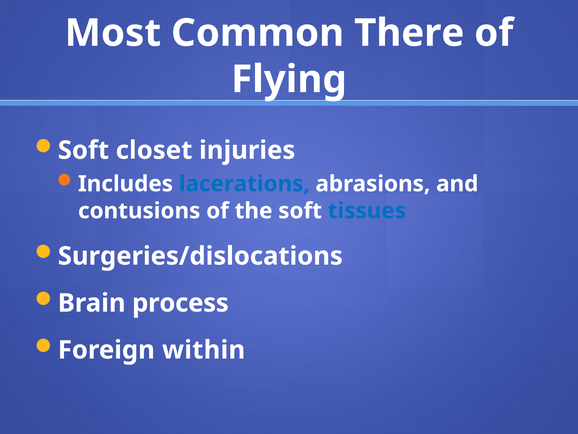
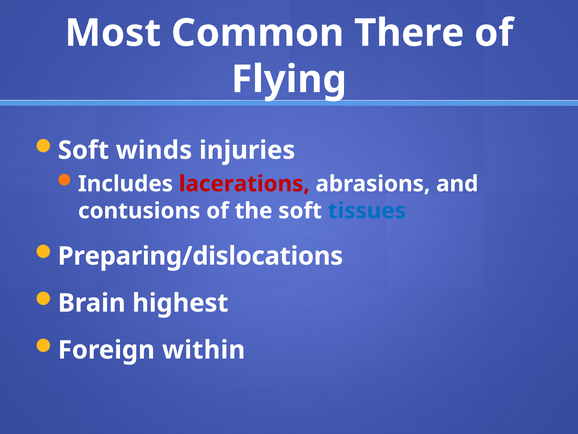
closet: closet -> winds (154, 150)
lacerations colour: blue -> red (244, 184)
Surgeries/dislocations: Surgeries/dislocations -> Preparing/dislocations (200, 256)
process: process -> highest (180, 303)
